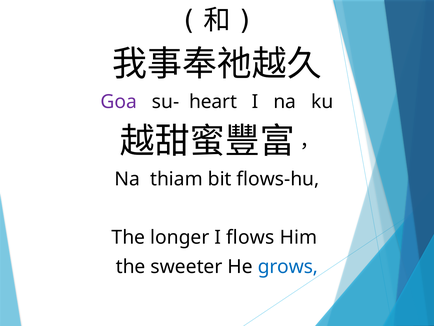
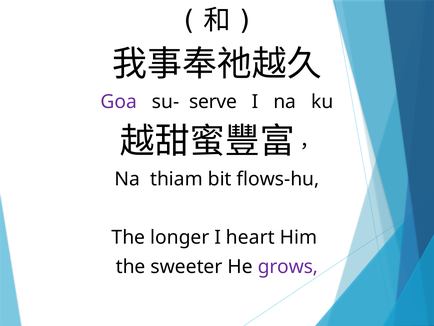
heart: heart -> serve (213, 102)
flows: flows -> heart (250, 237)
grows colour: blue -> purple (288, 266)
